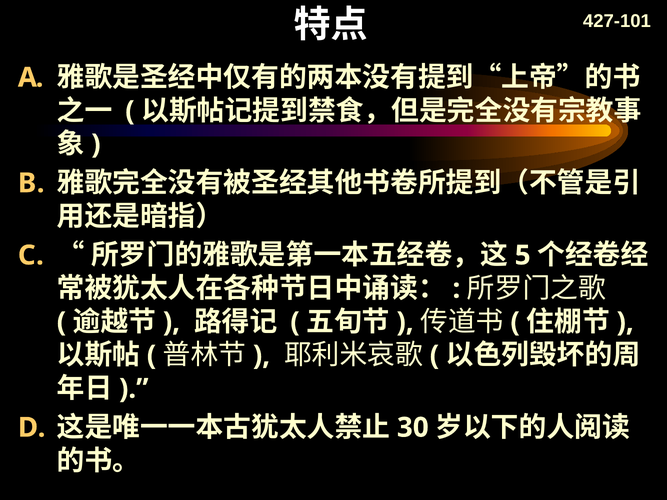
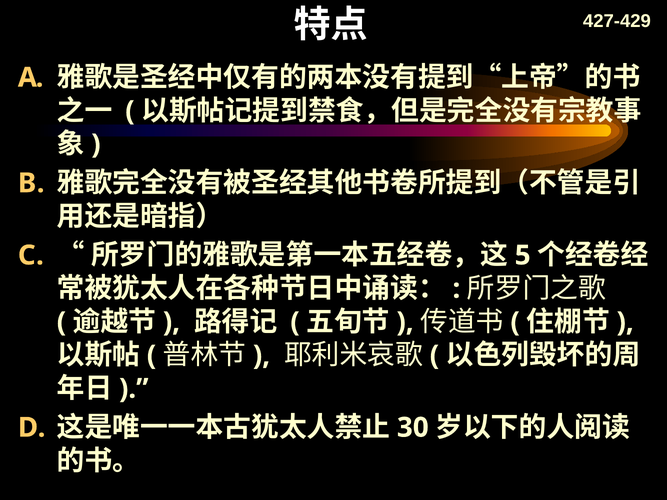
427-101: 427-101 -> 427-429 (617, 21)
